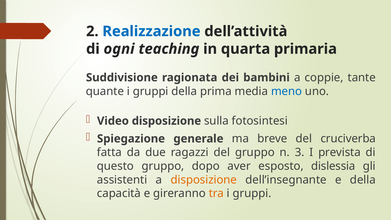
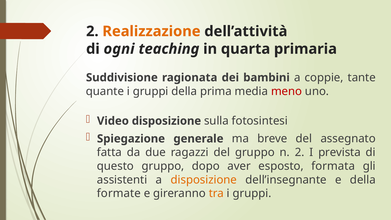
Realizzazione colour: blue -> orange (151, 31)
meno colour: blue -> red (287, 91)
cruciverba: cruciverba -> assegnato (348, 139)
n 3: 3 -> 2 (300, 152)
dislessia: dislessia -> formata (333, 166)
capacità: capacità -> formate (119, 193)
